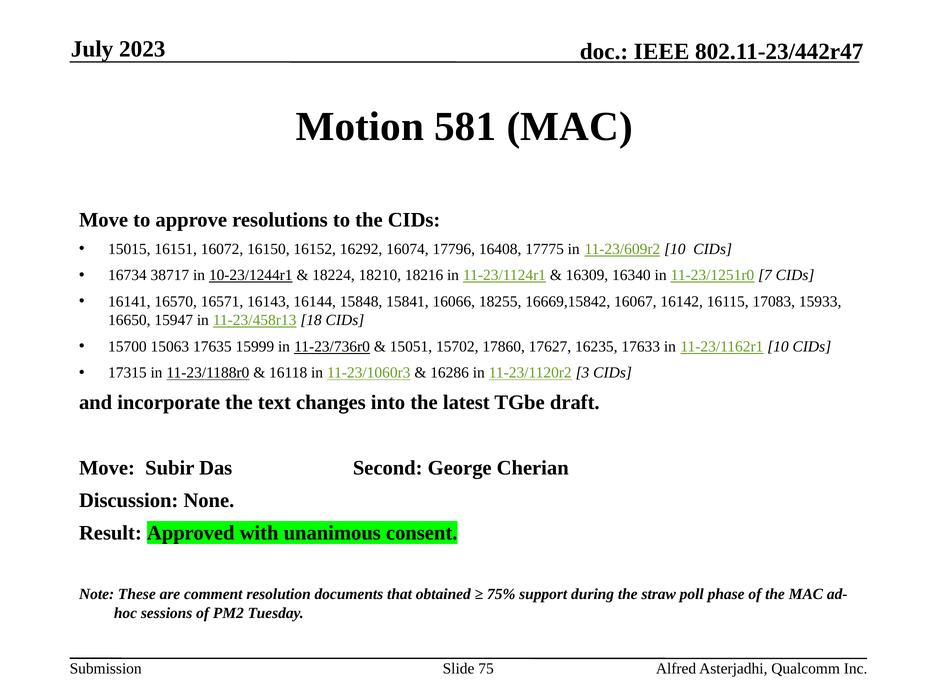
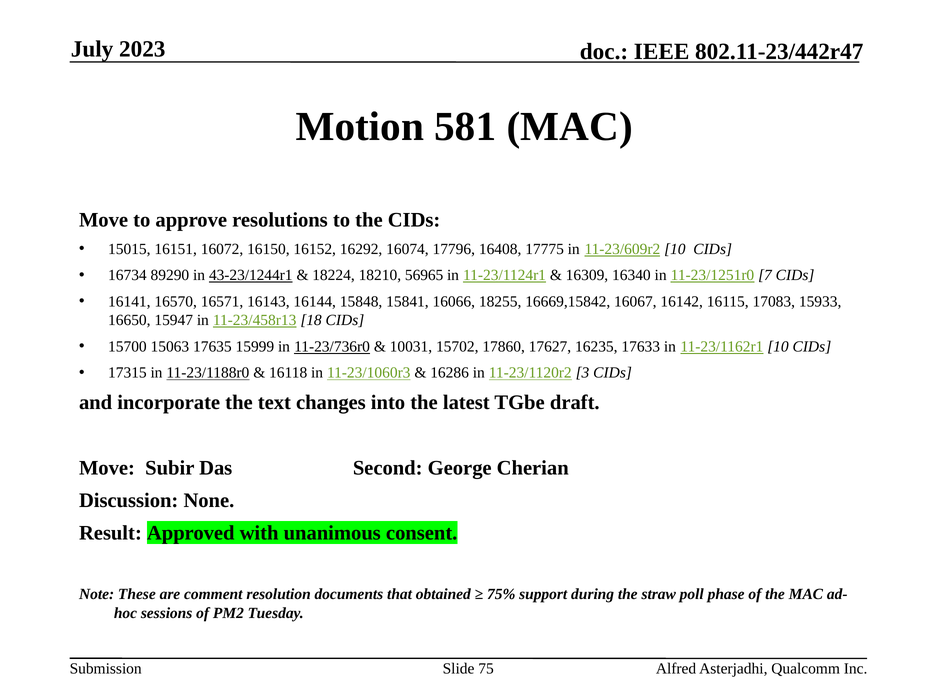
38717: 38717 -> 89290 (170, 275)
10-23/1244r1: 10-23/1244r1 -> 43-23/1244r1 (251, 275)
18216: 18216 -> 56965 (424, 275)
15051: 15051 -> 10031 (411, 346)
